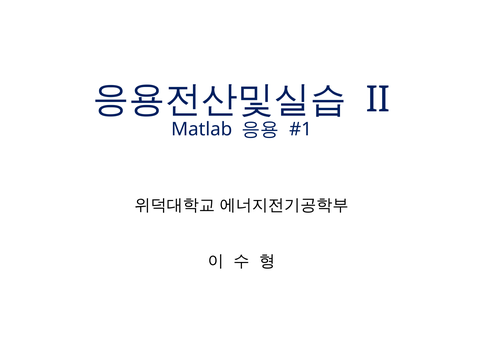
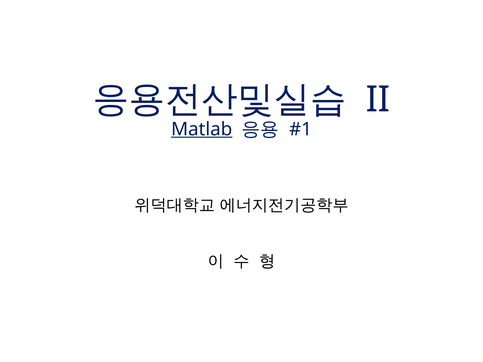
Matlab underline: none -> present (202, 129)
